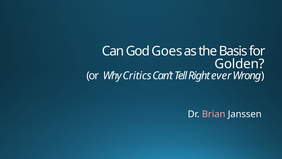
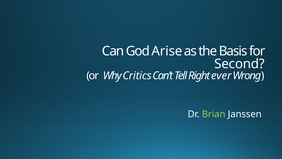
Goes: Goes -> Arise (167, 51)
Golden: Golden -> Second (239, 64)
Brian colour: pink -> light green (214, 114)
